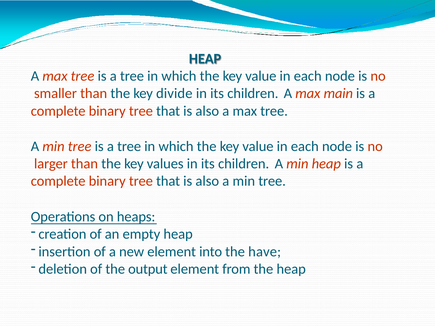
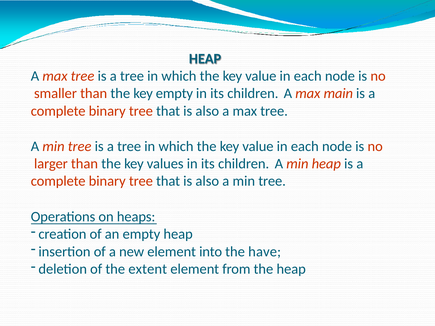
key divide: divide -> empty (174, 94)
output: output -> extent (148, 269)
